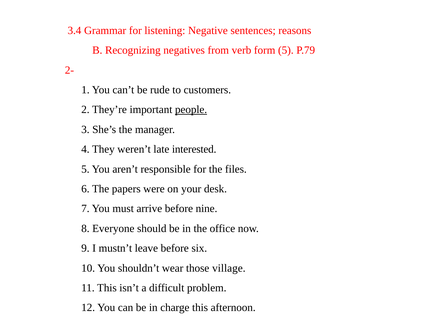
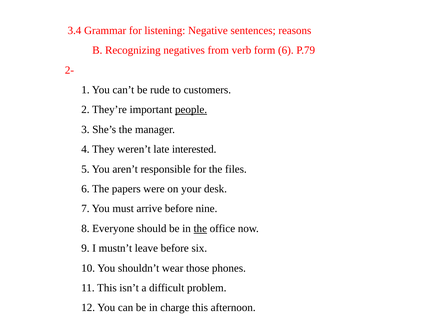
form 5: 5 -> 6 (286, 50)
the underline: none -> present (200, 228)
village: village -> phones (229, 268)
